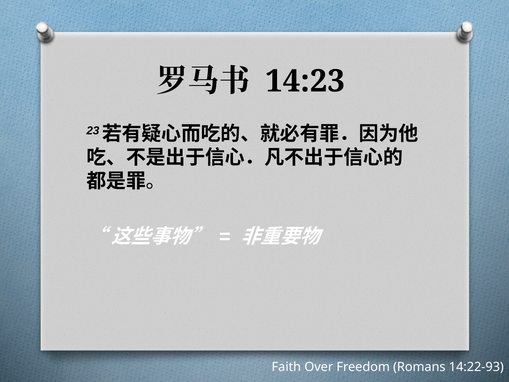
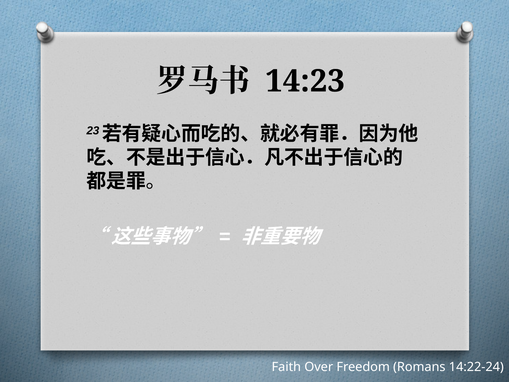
14:22-93: 14:22-93 -> 14:22-24 (476, 367)
